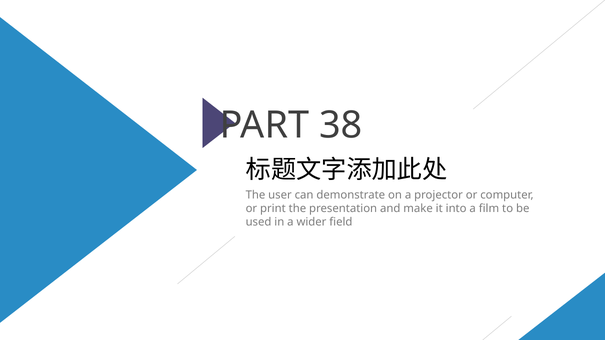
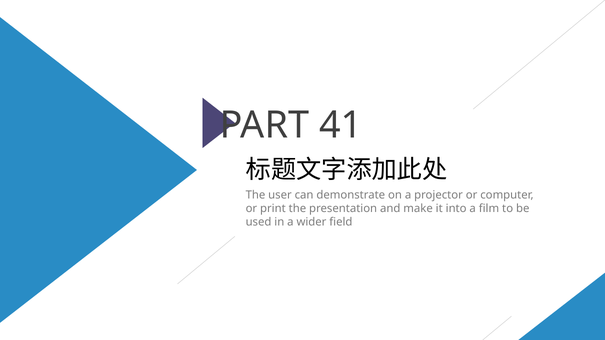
38: 38 -> 41 (341, 125)
